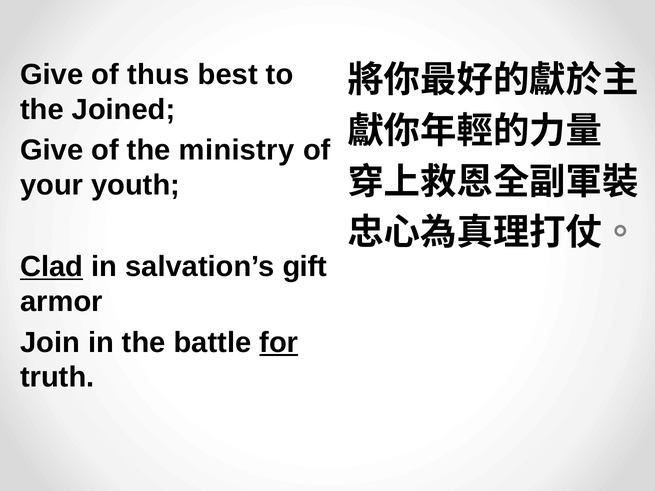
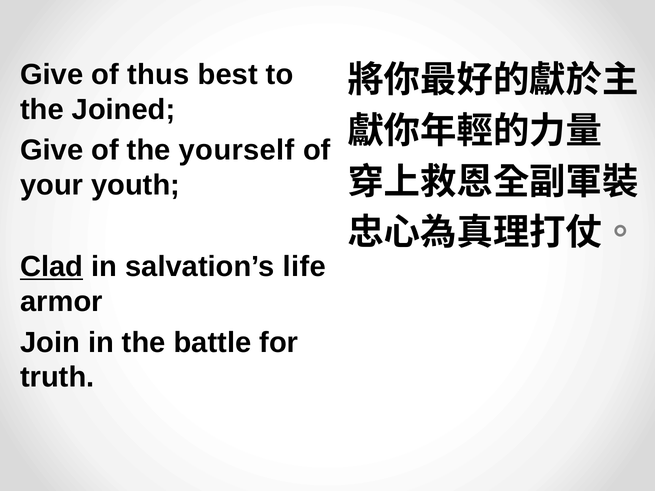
ministry: ministry -> yourself (237, 150)
gift: gift -> life (304, 267)
for underline: present -> none (279, 343)
